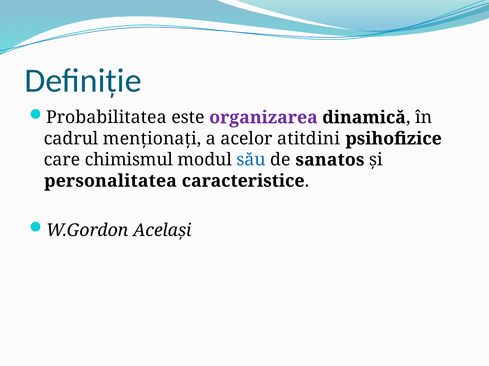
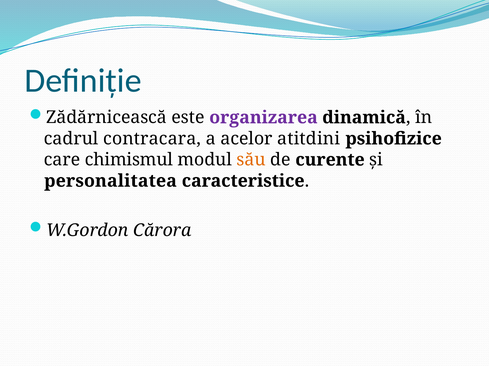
Probabilitatea: Probabilitatea -> Zădărnicească (106, 118)
menționați: menționați -> contracara (152, 139)
său colour: blue -> orange (251, 160)
sanatos: sanatos -> curente (330, 160)
Același: Același -> Cărora (162, 231)
